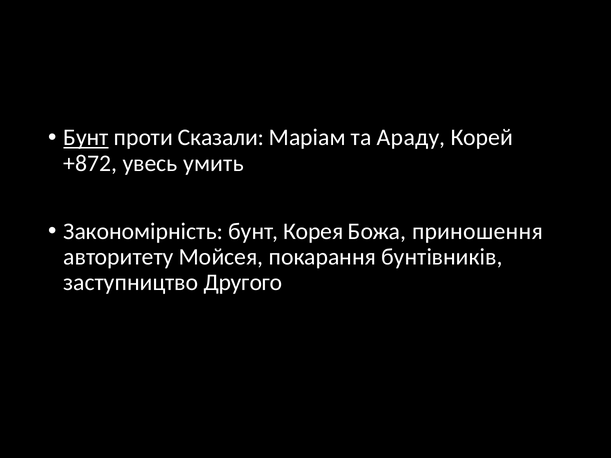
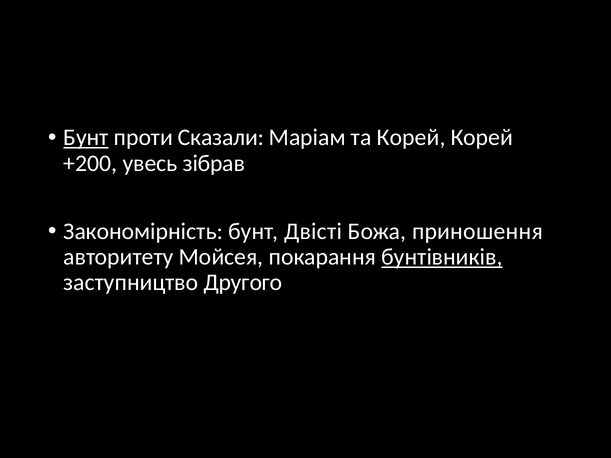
та Араду: Араду -> Корей (411, 138)
+872: +872 -> +200 (90, 163)
умить: умить -> зібрав (214, 163)
Корея: Корея -> Двісті (313, 232)
бунтівників underline: none -> present (442, 257)
